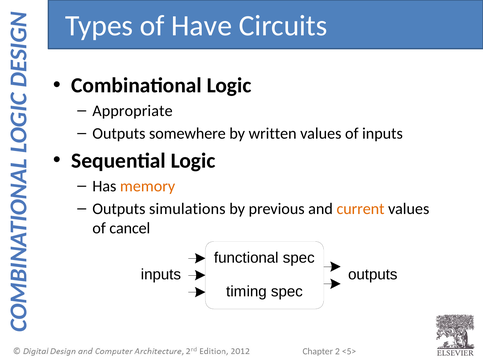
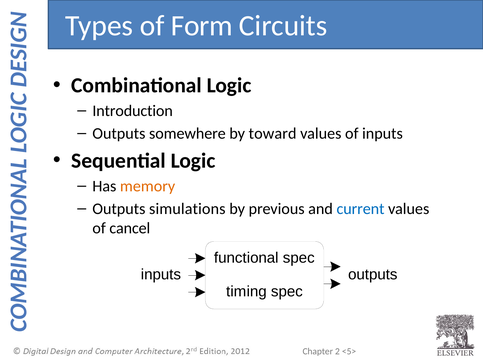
Have: Have -> Form (202, 26)
Appropriate: Appropriate -> Introduction (133, 111)
written: written -> toward (273, 133)
current colour: orange -> blue (361, 208)
